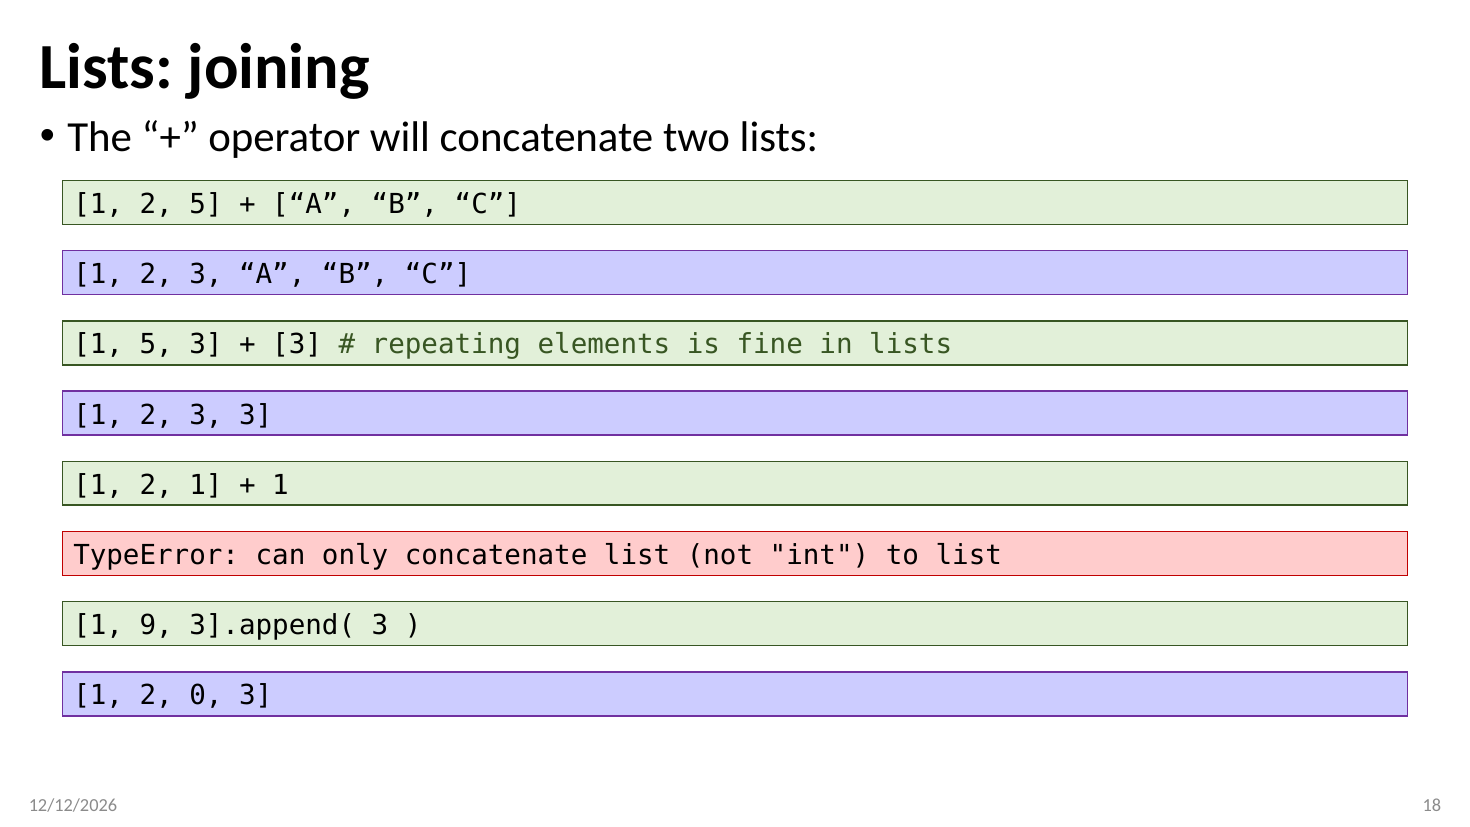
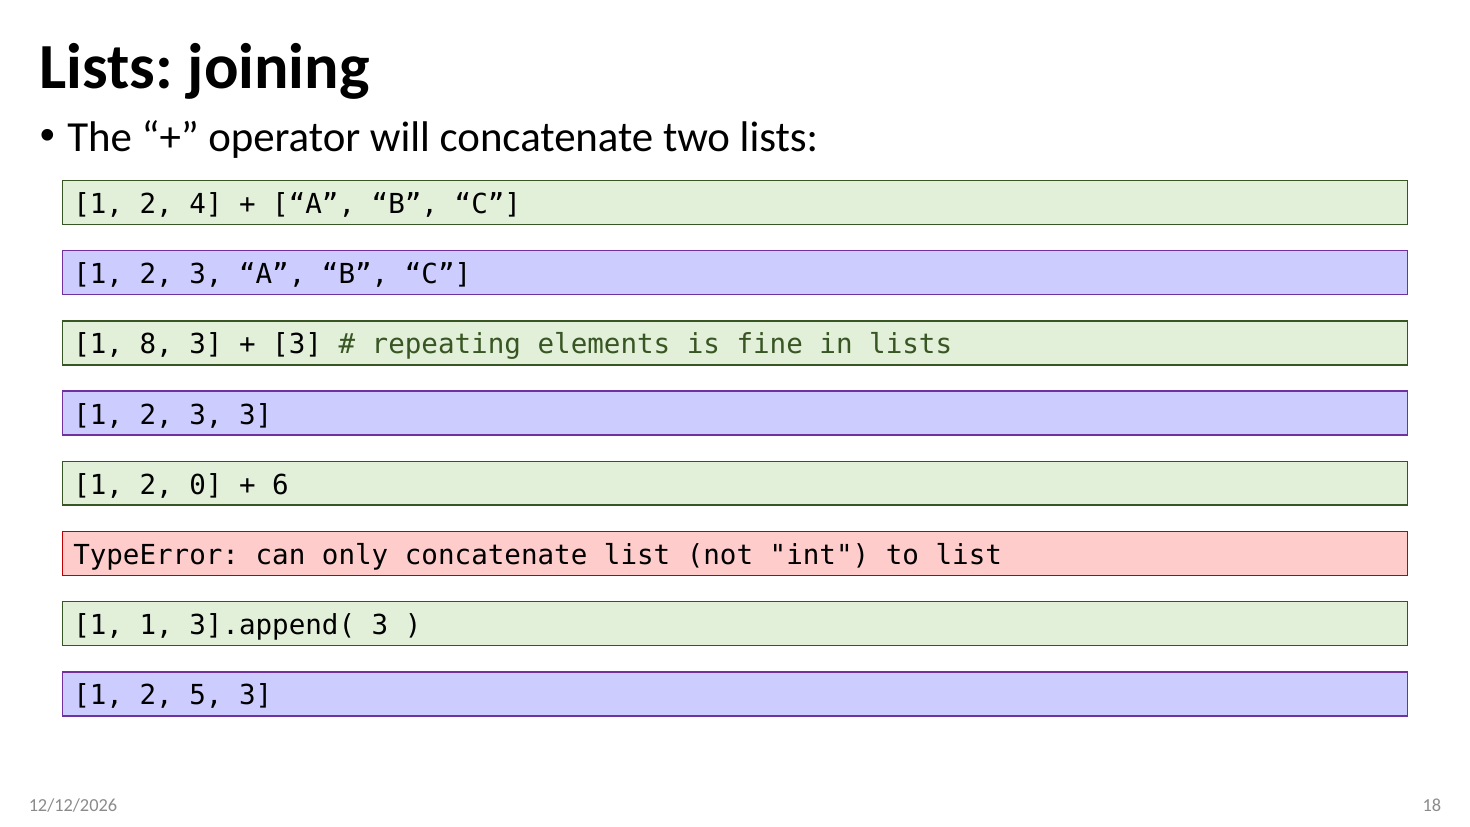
2 5: 5 -> 4 (206, 204)
1 5: 5 -> 8 (156, 345)
2 1: 1 -> 0 (206, 485)
1: 1 -> 6 (281, 485)
1 9: 9 -> 1 (156, 626)
0: 0 -> 5 (206, 696)
